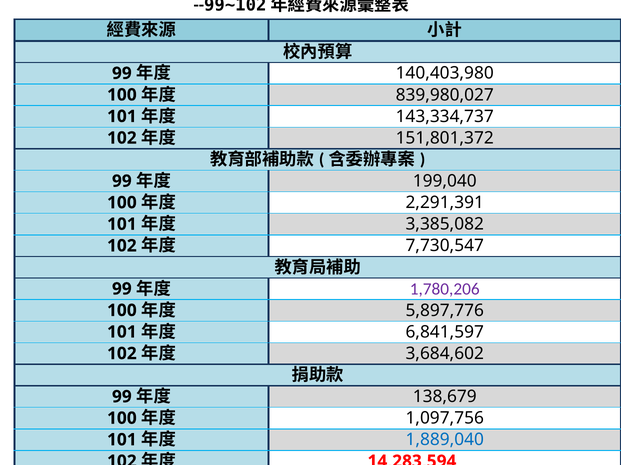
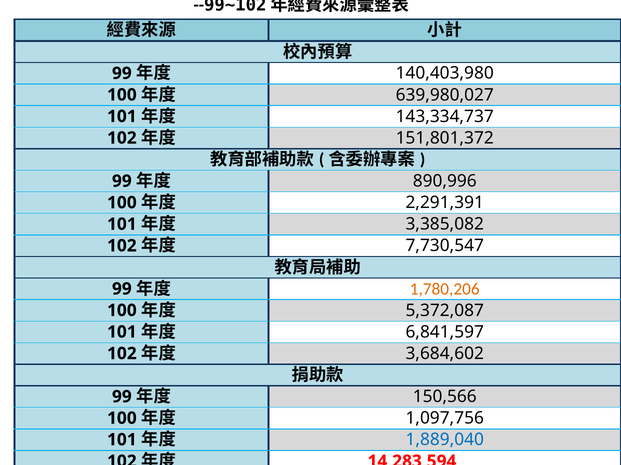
839,980,027: 839,980,027 -> 639,980,027 (445, 95)
199,040: 199,040 -> 890,996 (445, 181)
1,780,206 colour: purple -> orange (445, 290)
5,897,776: 5,897,776 -> 5,372,087 (445, 311)
138,679: 138,679 -> 150,566 (445, 397)
